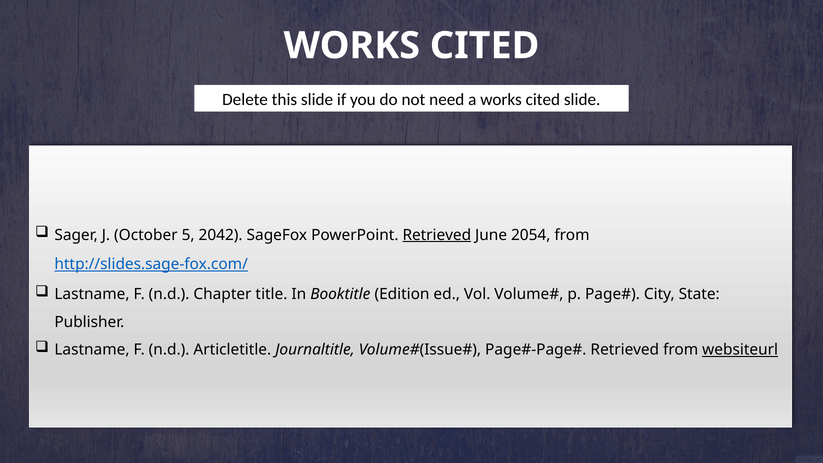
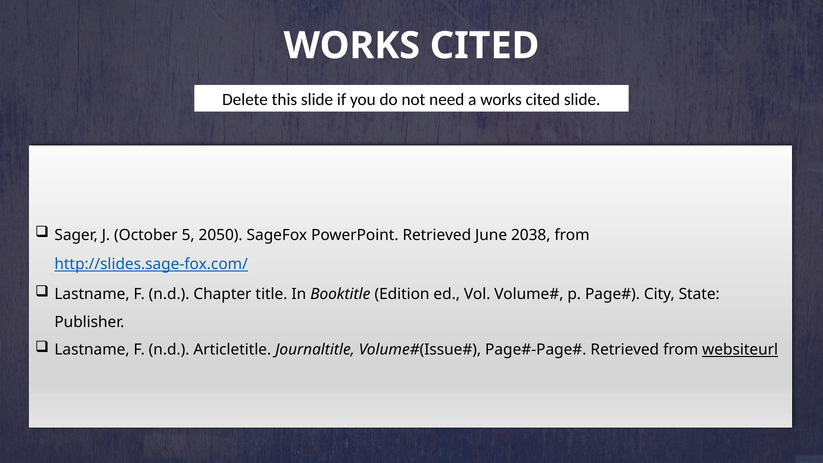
2042: 2042 -> 2050 (221, 235)
Retrieved underline: present -> none (437, 235)
2054: 2054 -> 2038 (531, 235)
